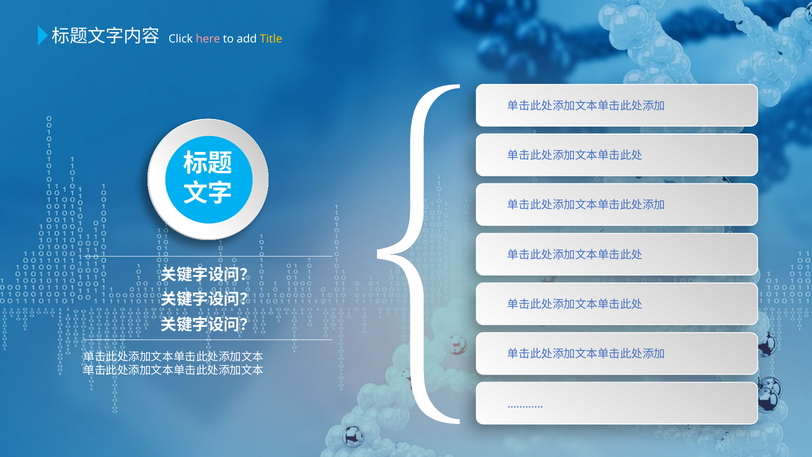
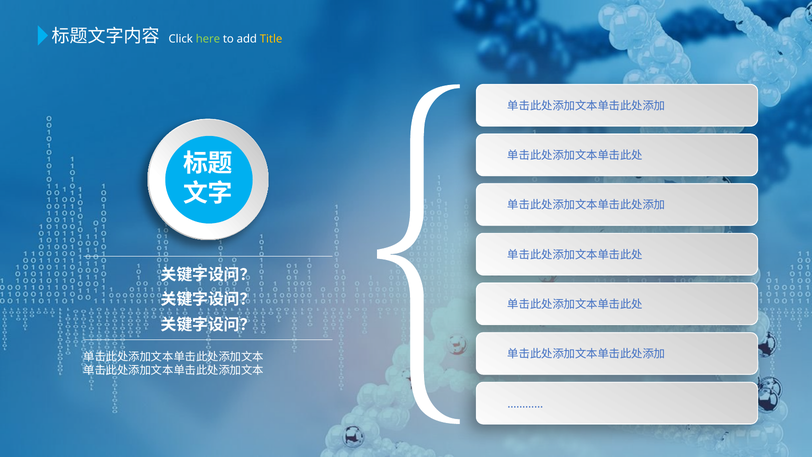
here colour: pink -> light green (208, 39)
